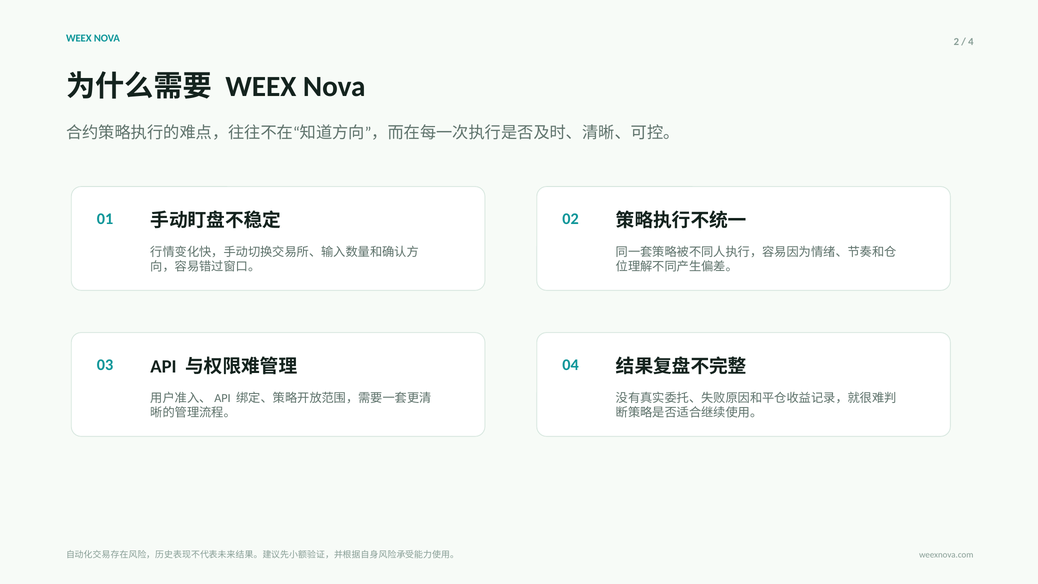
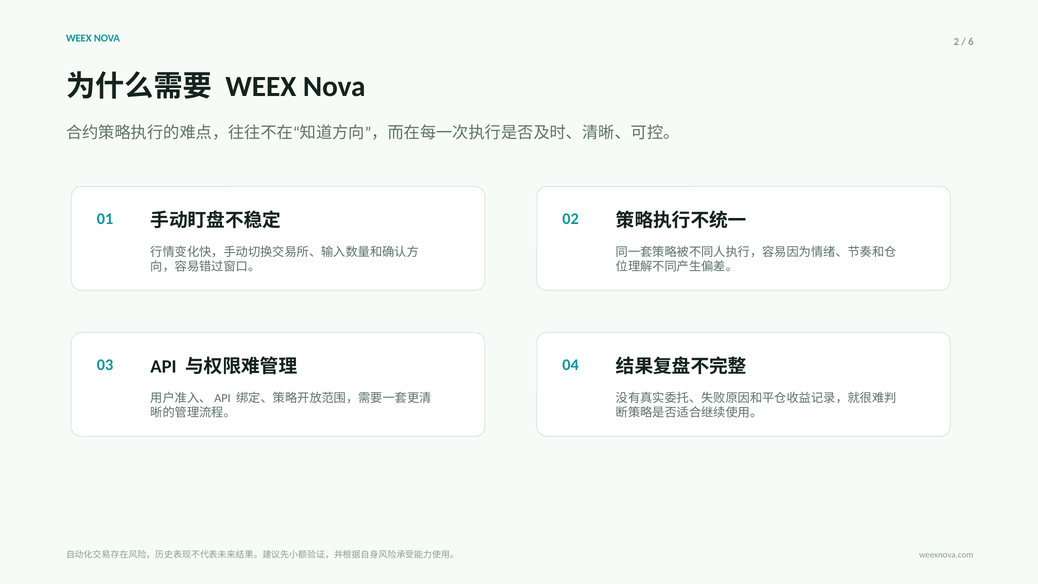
4: 4 -> 6 (971, 42)
